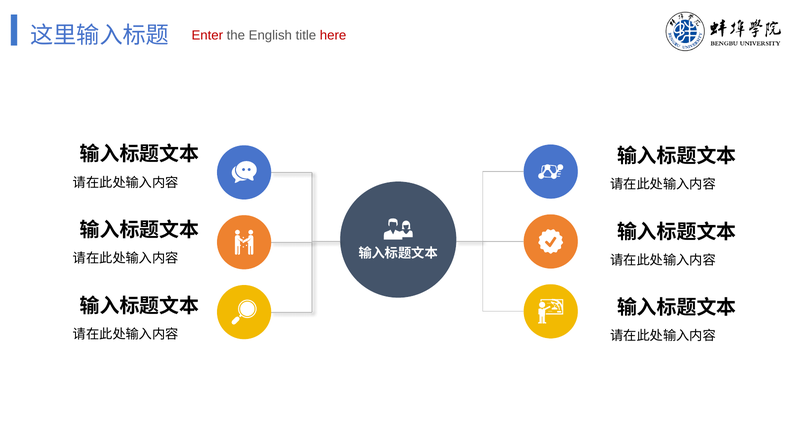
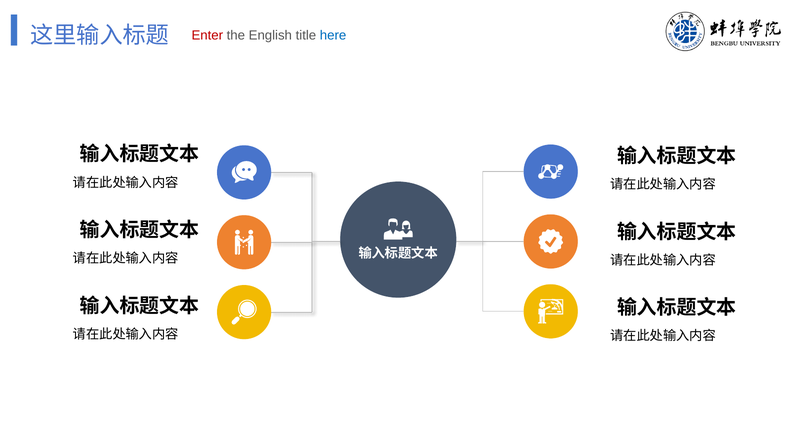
here colour: red -> blue (333, 35)
